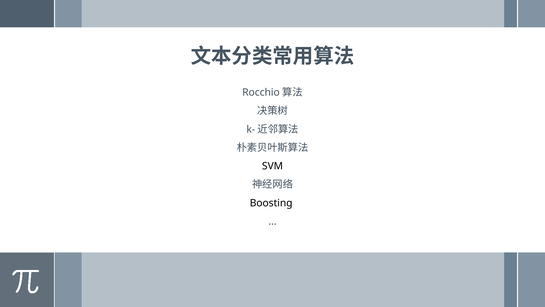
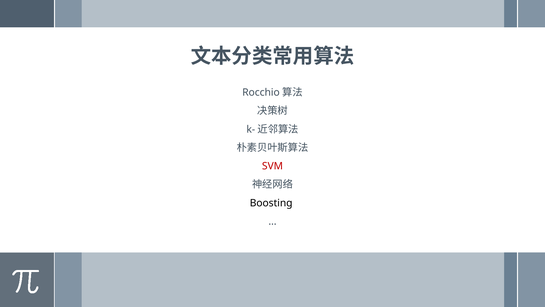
SVM colour: black -> red (272, 166)
